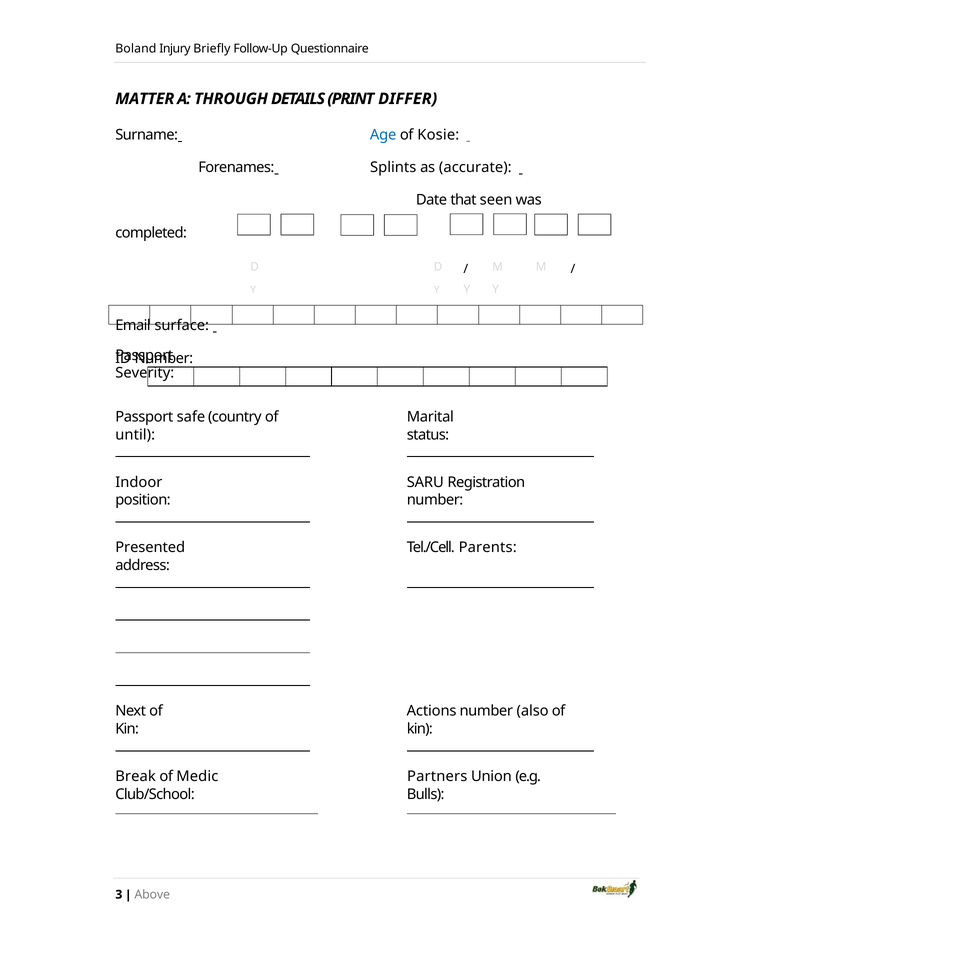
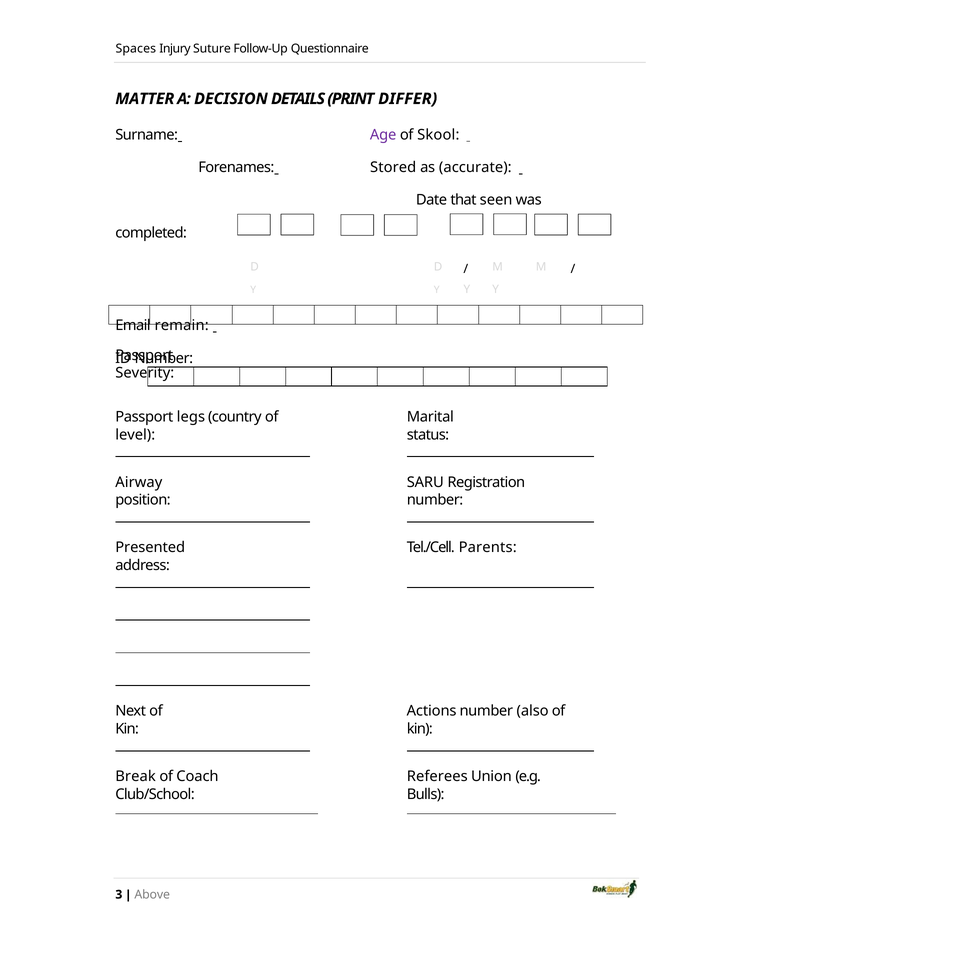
Boland: Boland -> Spaces (136, 49)
Briefly: Briefly -> Suture (212, 49)
THROUGH: THROUGH -> DECISION (231, 99)
Age colour: blue -> purple (383, 135)
Kosie: Kosie -> Skool (438, 135)
Splints: Splints -> Stored (393, 167)
surface: surface -> remain (182, 325)
safe: safe -> legs (191, 417)
until: until -> level (135, 435)
Indoor: Indoor -> Airway (139, 482)
Medic: Medic -> Coach (197, 776)
Partners: Partners -> Referees (437, 776)
